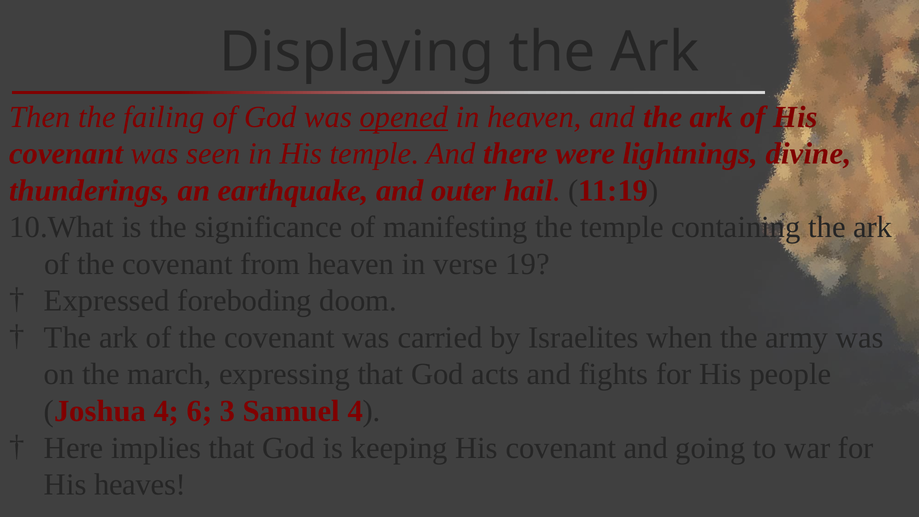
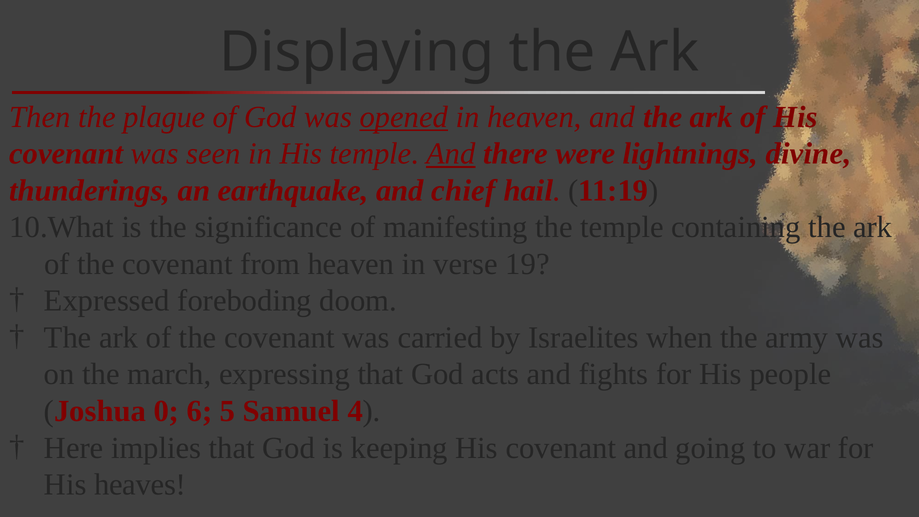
failing: failing -> plague (164, 117)
And underline: none -> present (451, 154)
outer: outer -> chief (463, 191)
Joshua 4: 4 -> 0 (166, 411)
3: 3 -> 5 (228, 411)
